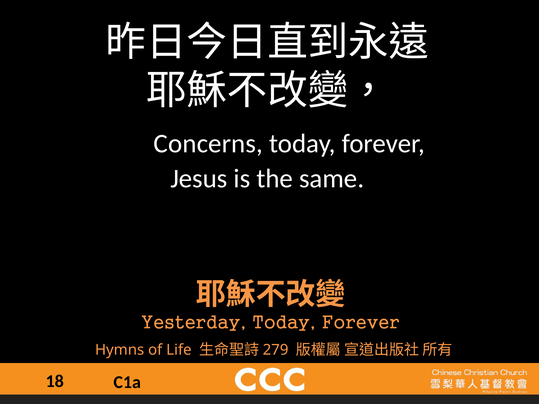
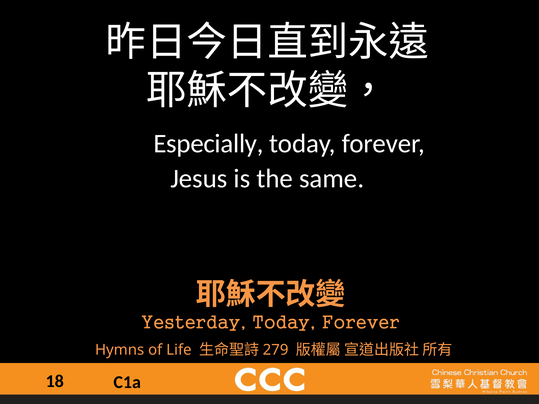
Concerns: Concerns -> Especially (208, 144)
